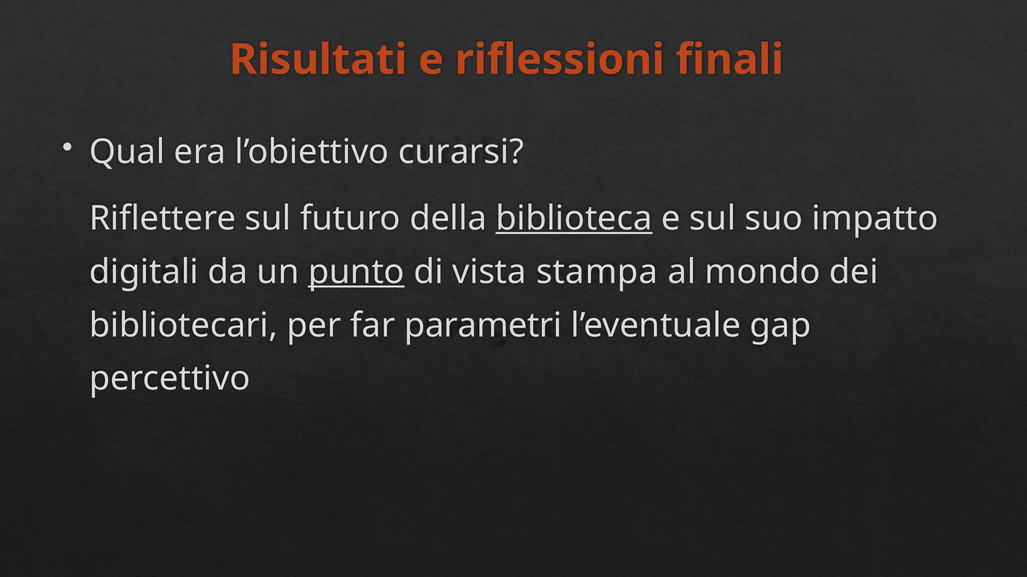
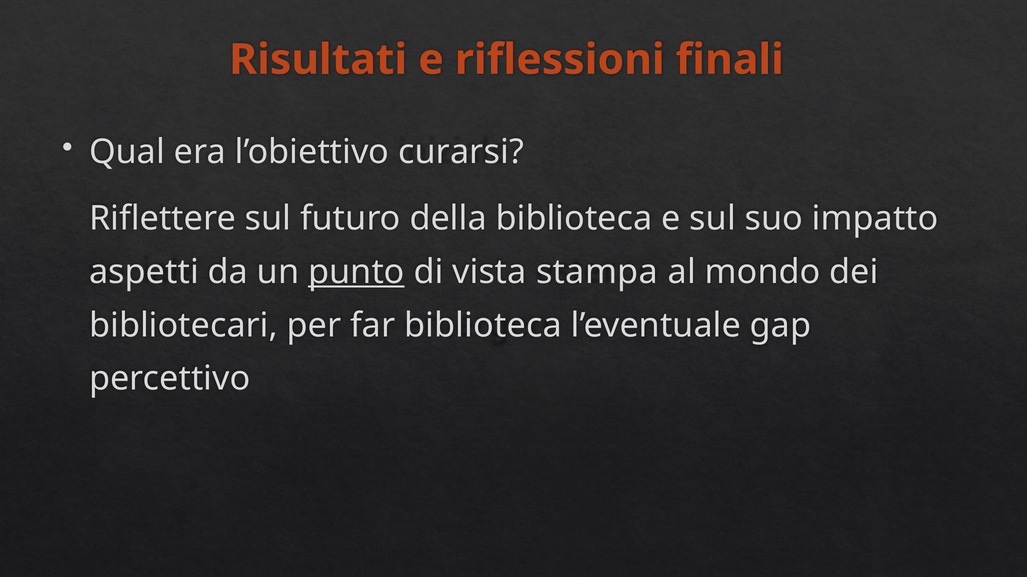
biblioteca underline: present -> none (574, 219)
digitali: digitali -> aspetti (144, 272)
far parametri: parametri -> biblioteca (483, 326)
